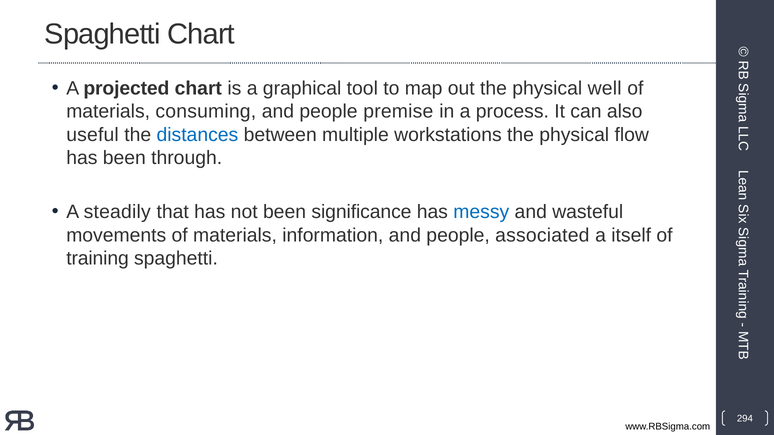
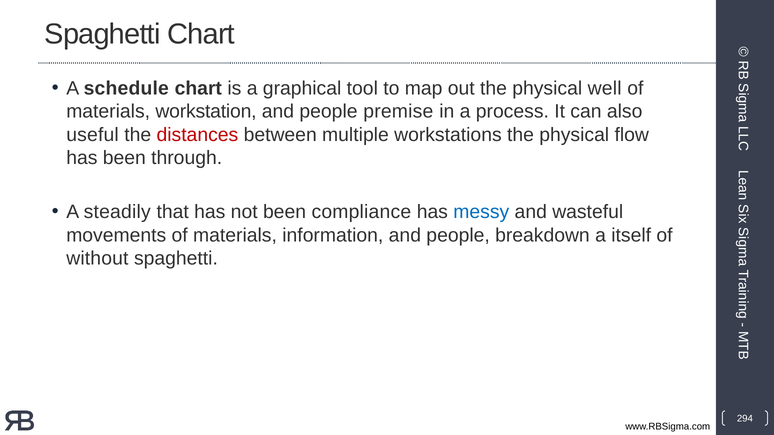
projected: projected -> schedule (126, 88)
consuming: consuming -> workstation (206, 112)
distances colour: blue -> red (197, 135)
significance: significance -> compliance (361, 212)
associated: associated -> breakdown (542, 235)
training: training -> without (97, 259)
